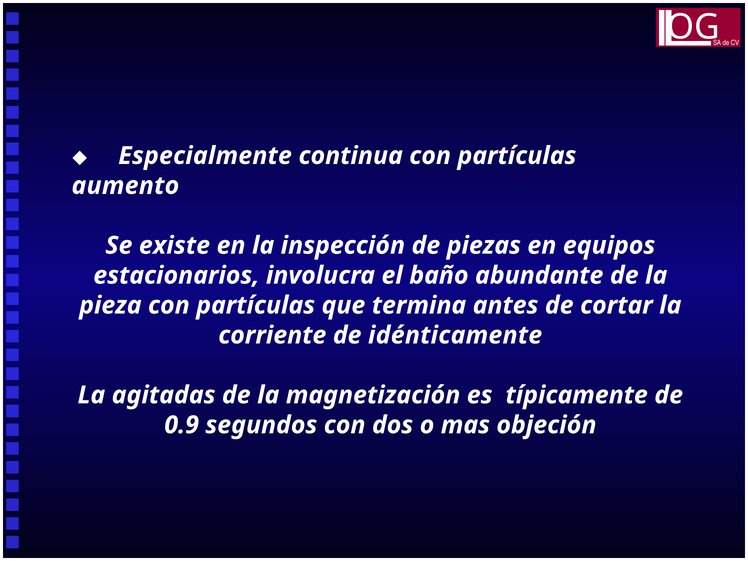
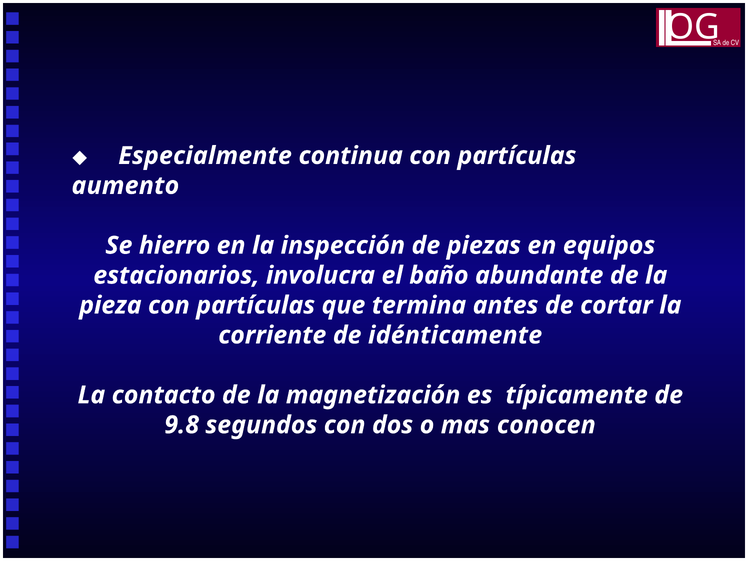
existe: existe -> hierro (175, 245)
agitadas: agitadas -> contacto (164, 395)
0.9: 0.9 -> 9.8 (182, 425)
objeción: objeción -> conocen (546, 425)
